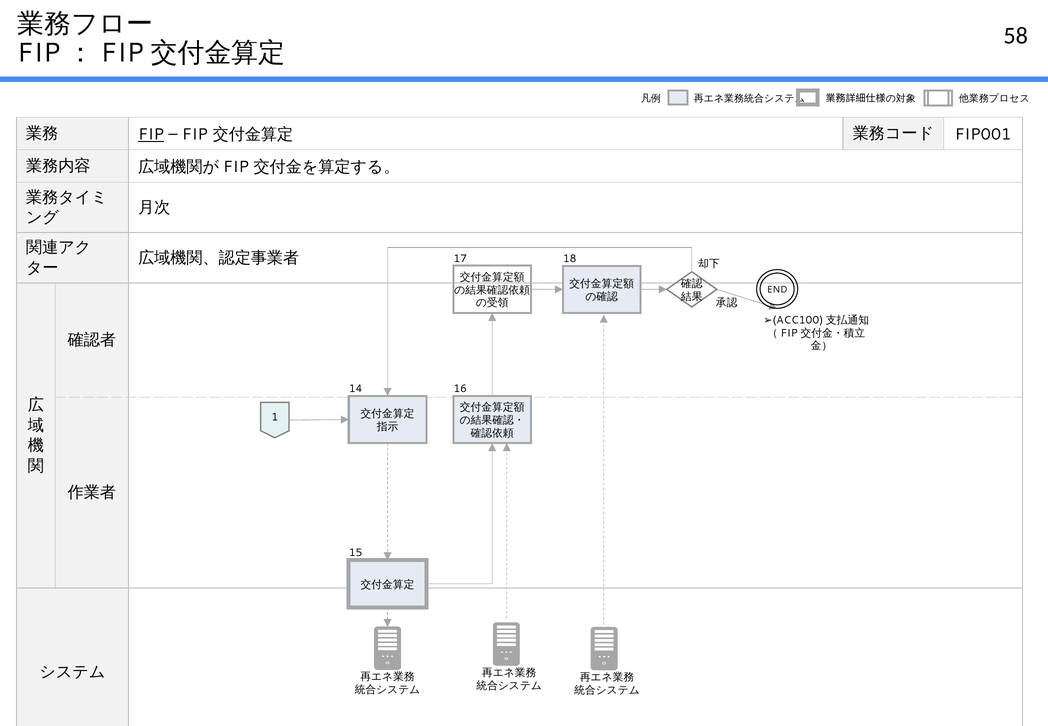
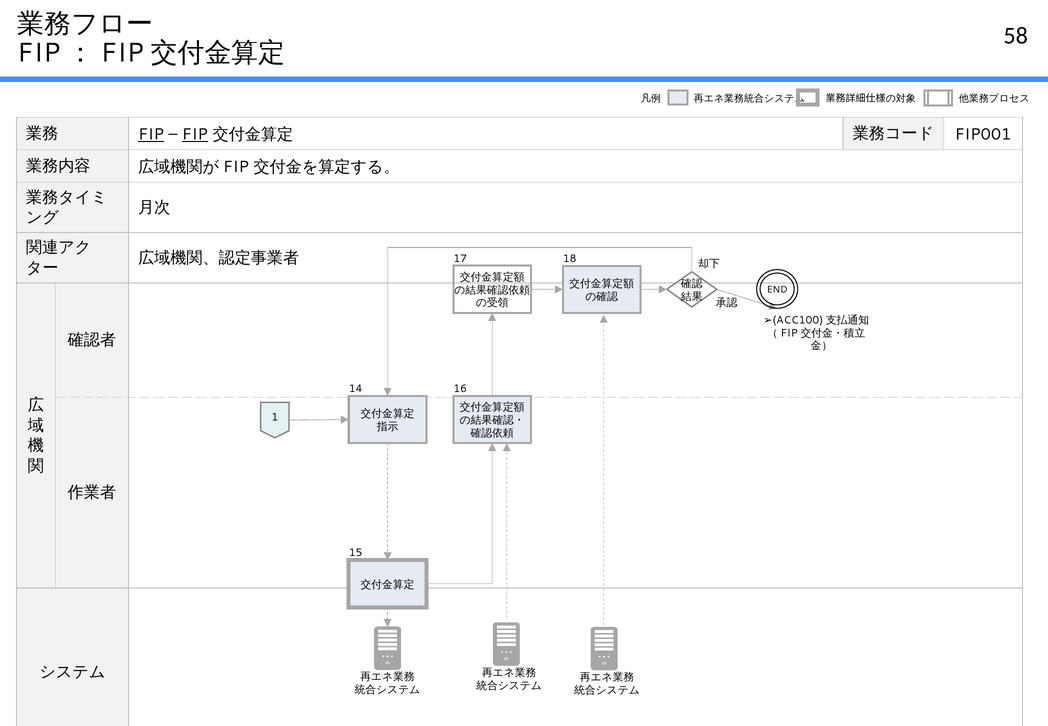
FIP underline: none -> present (195, 134)
